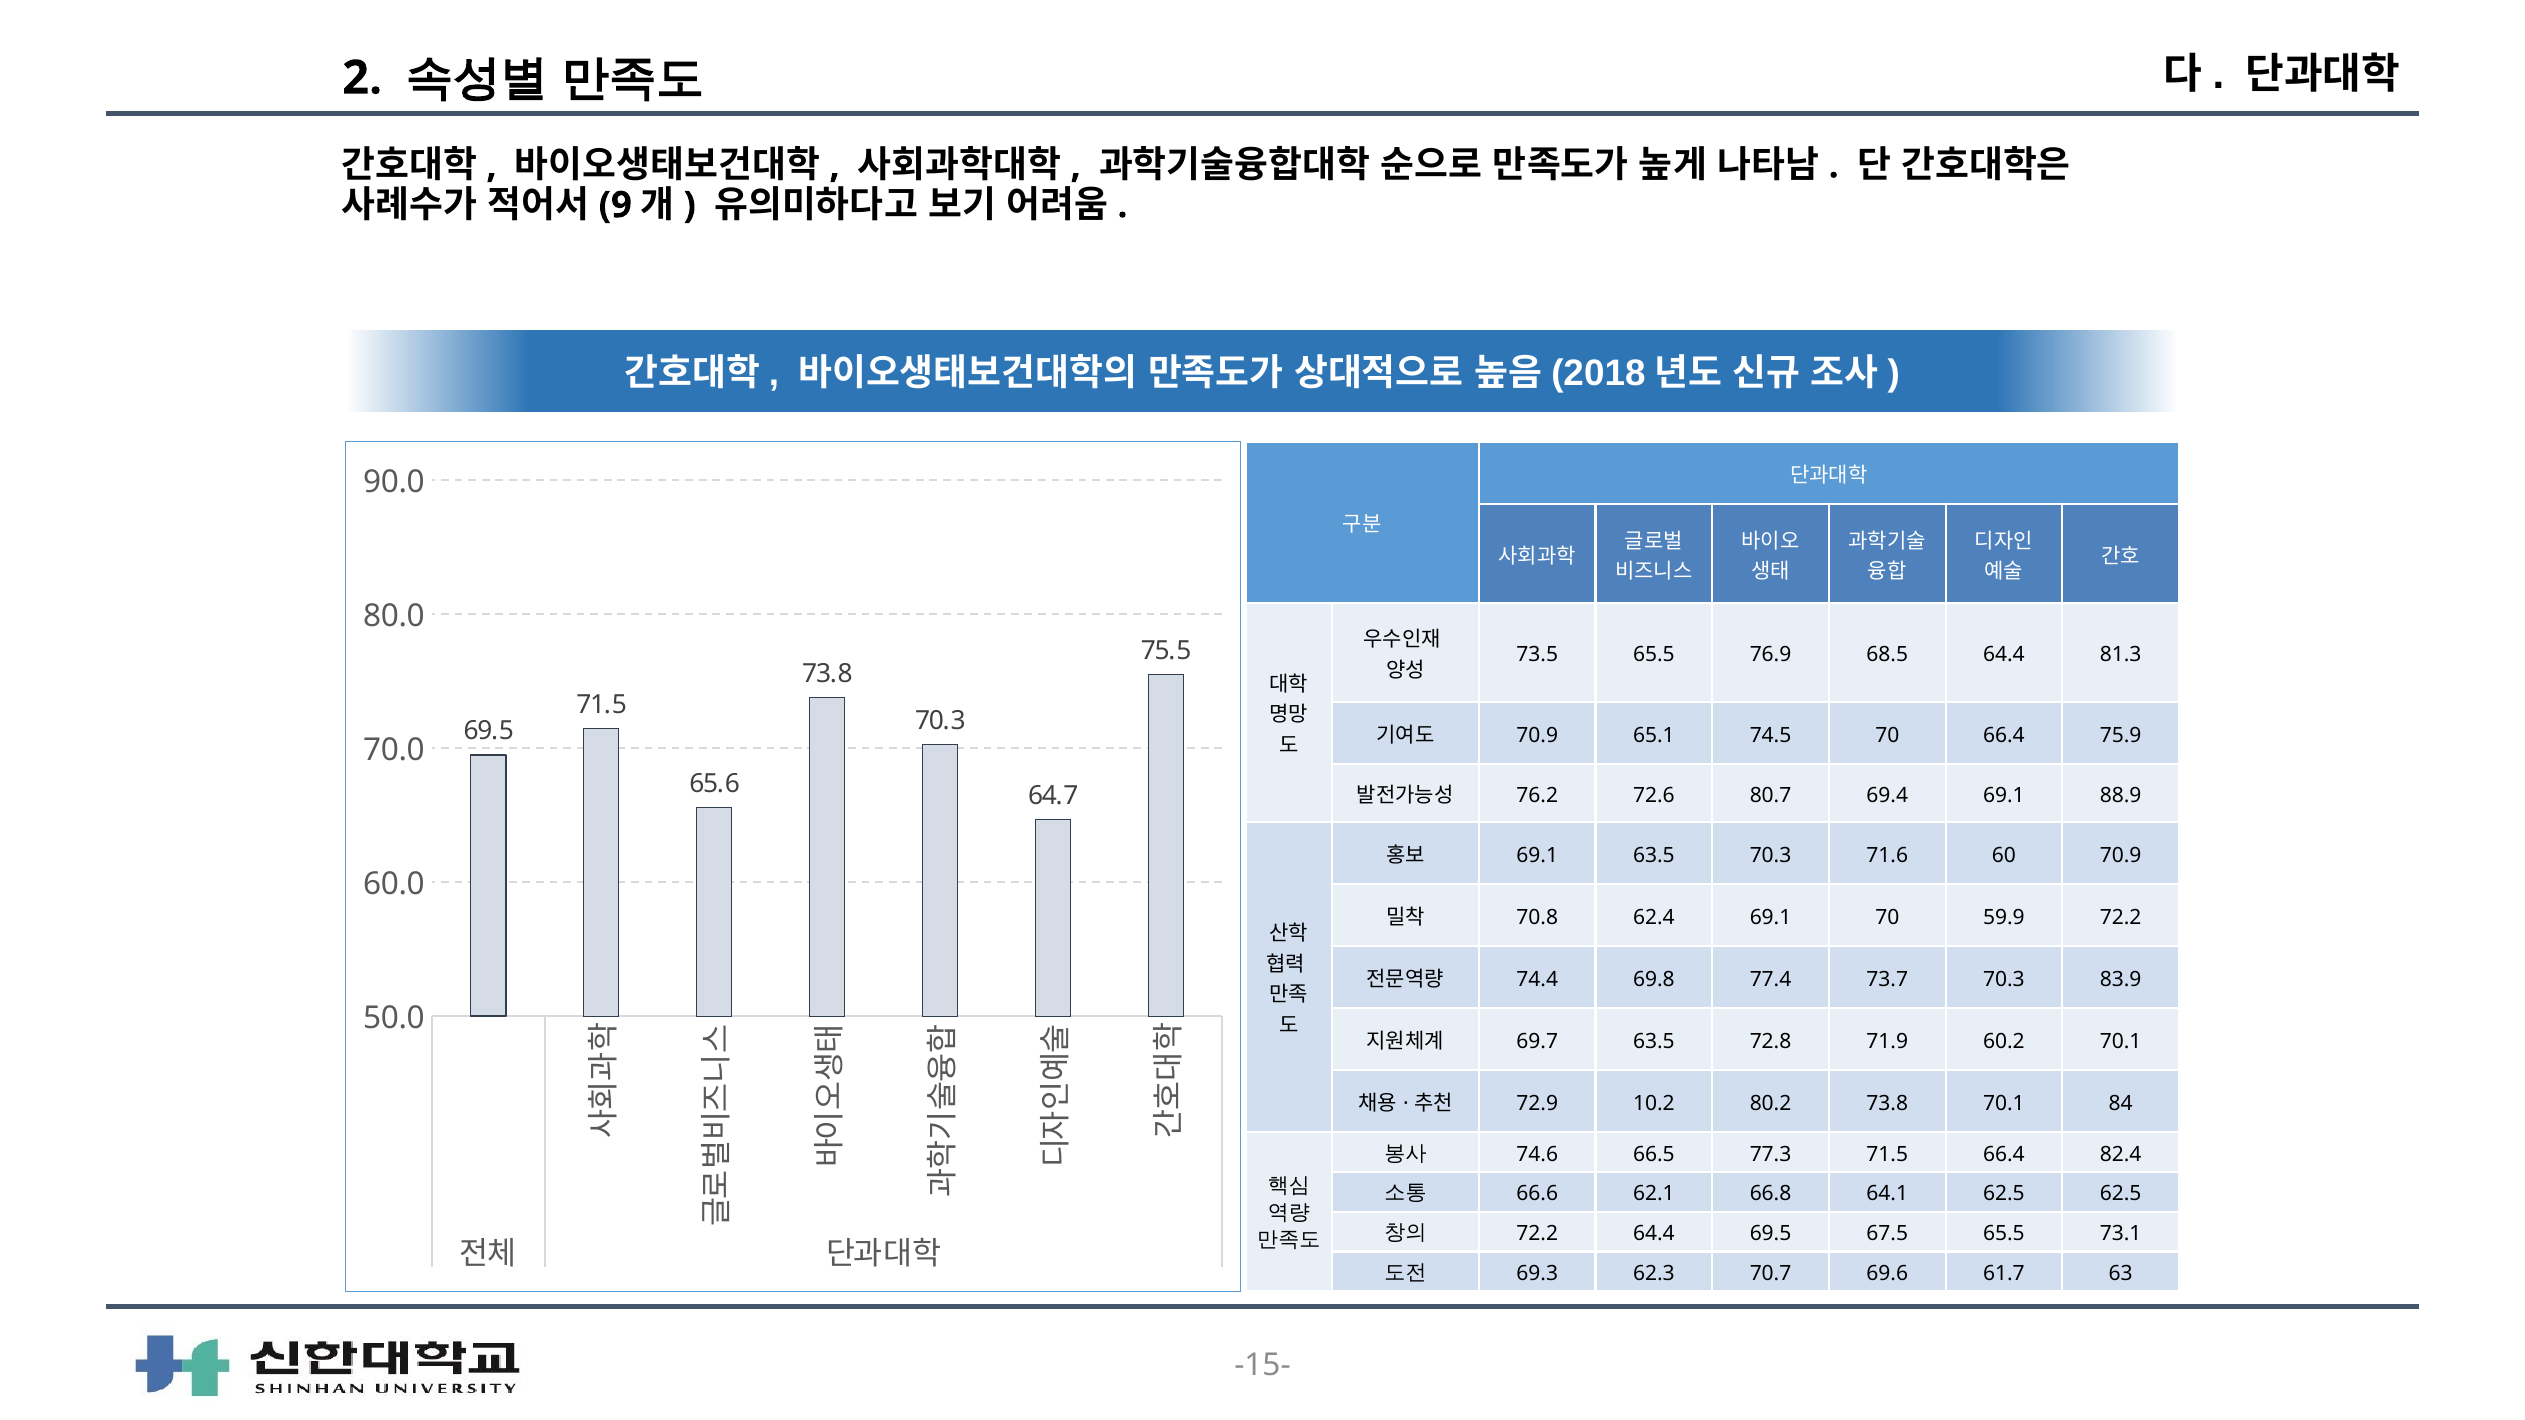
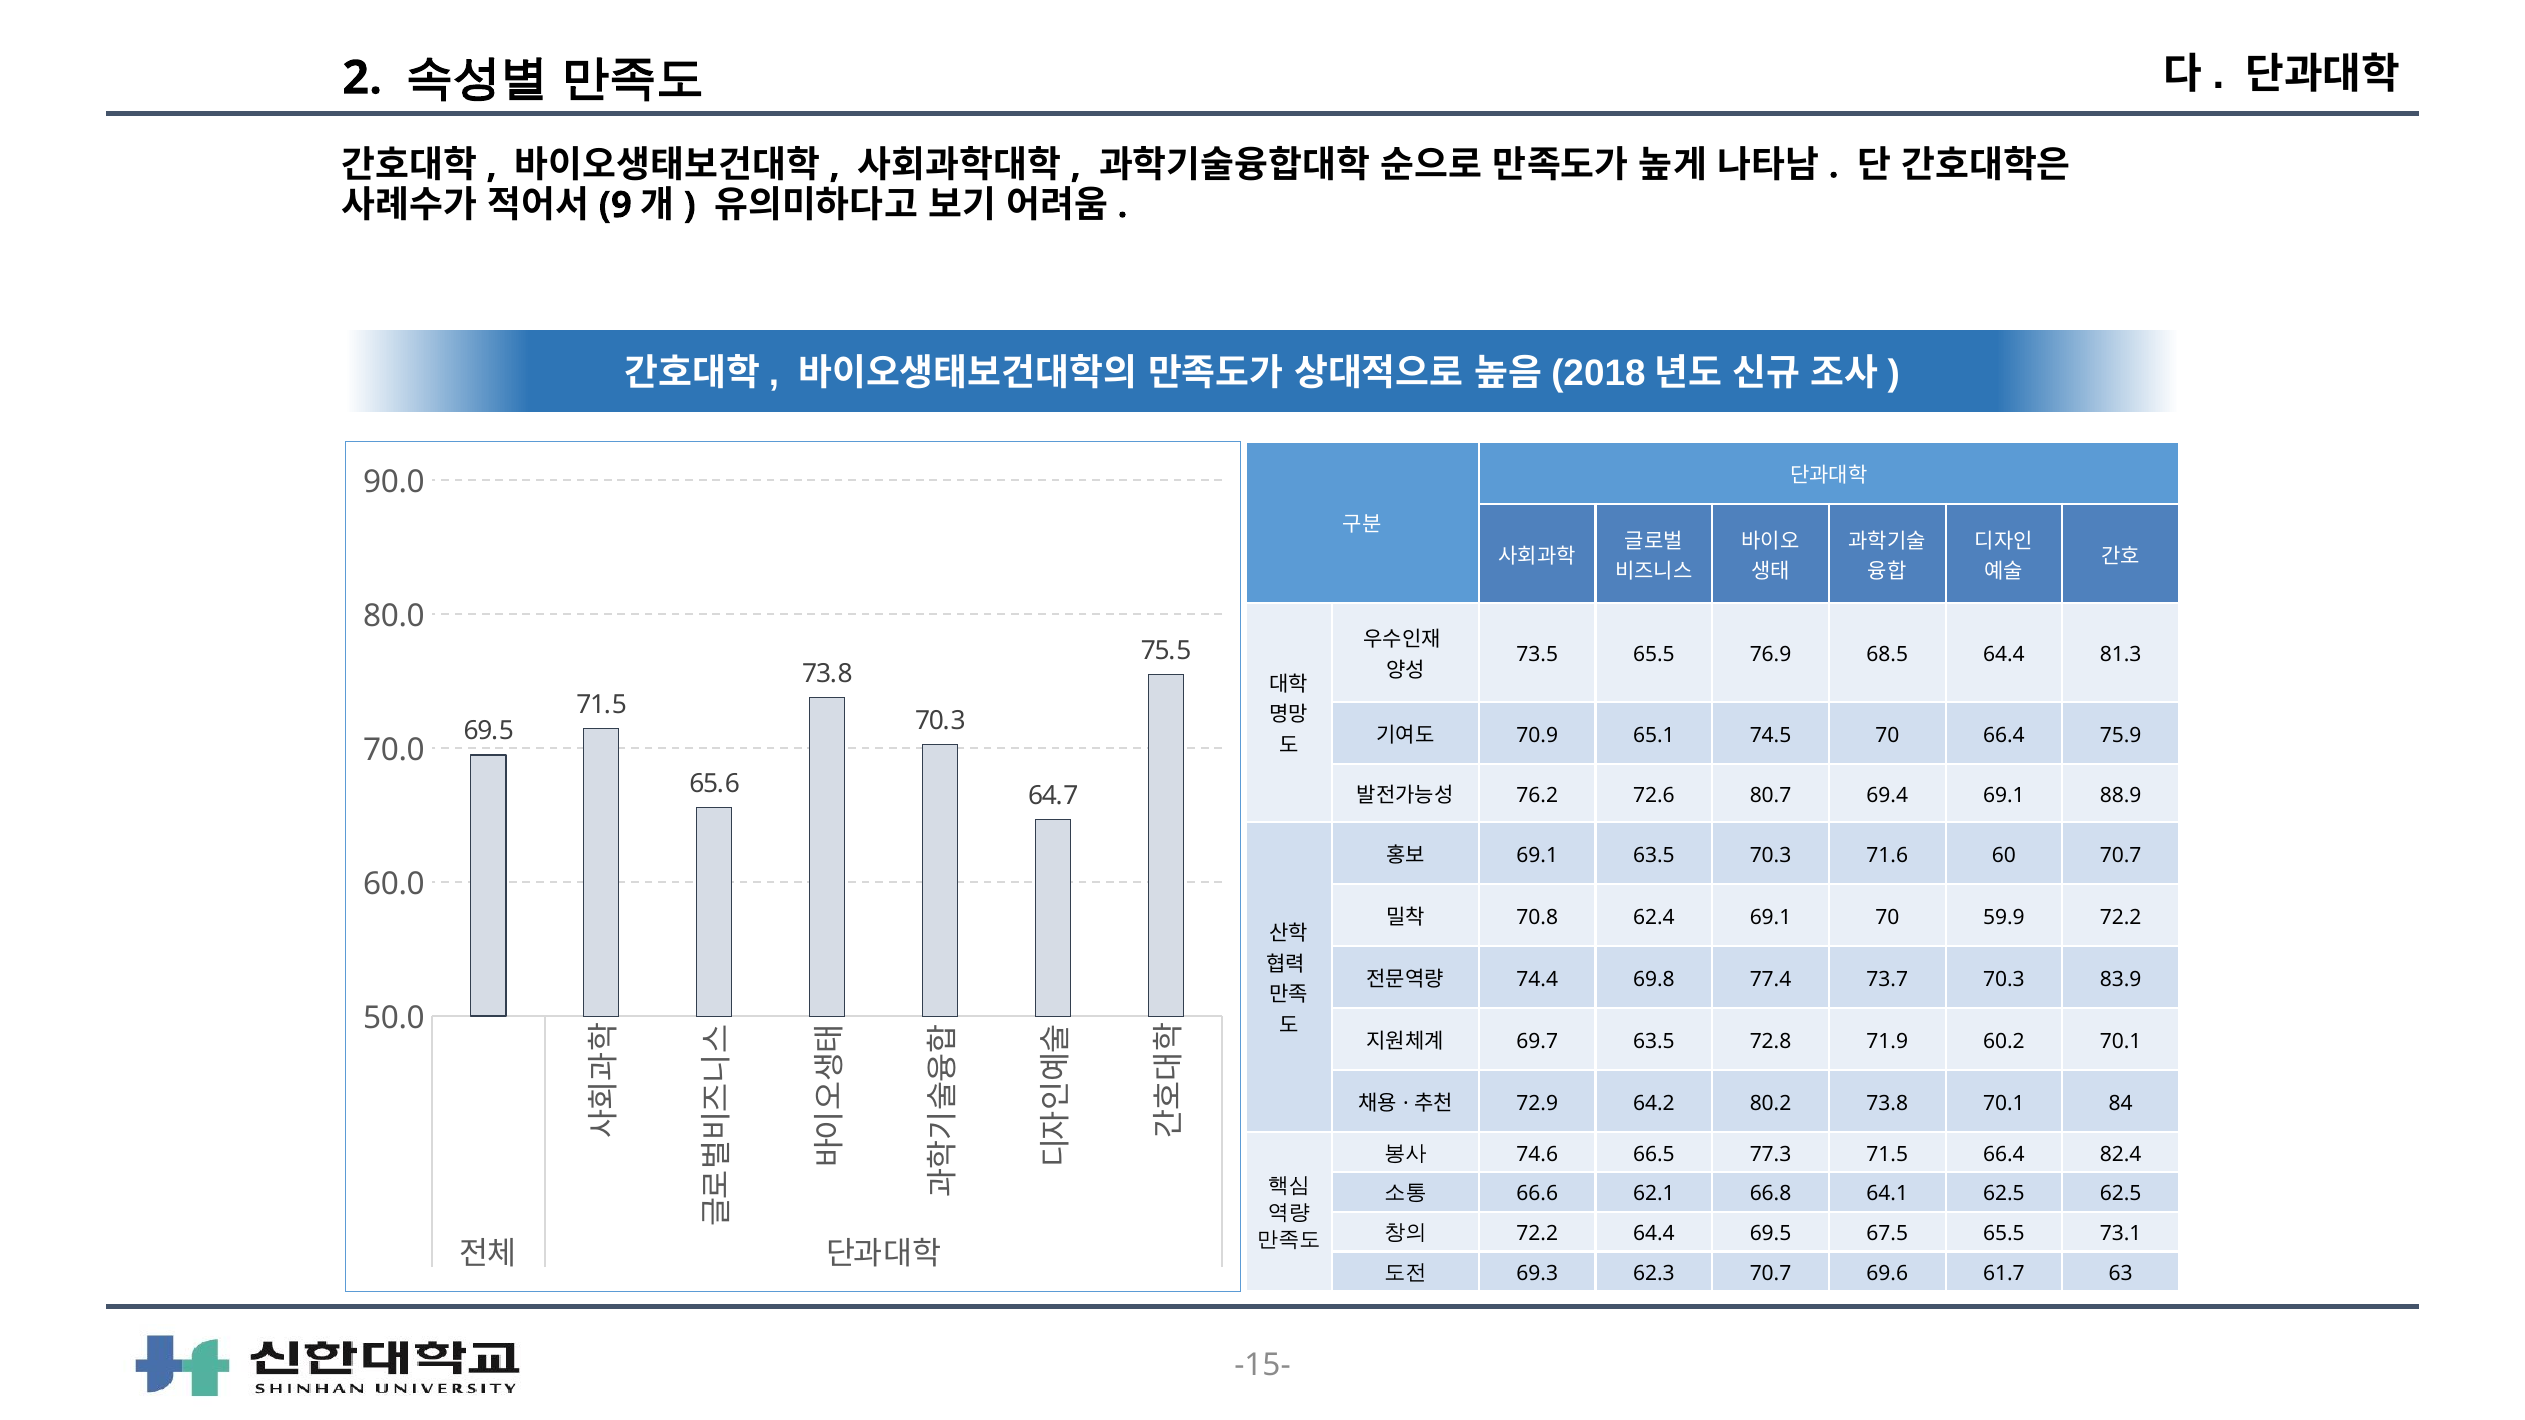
60 70.9: 70.9 -> 70.7 (2121, 855)
10.2: 10.2 -> 64.2 (1654, 1103)
